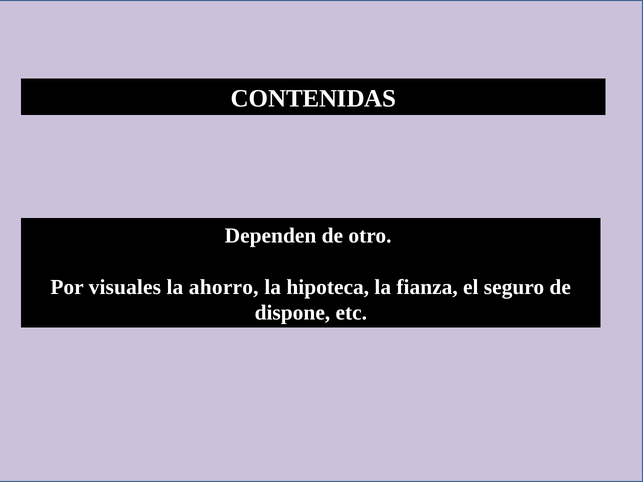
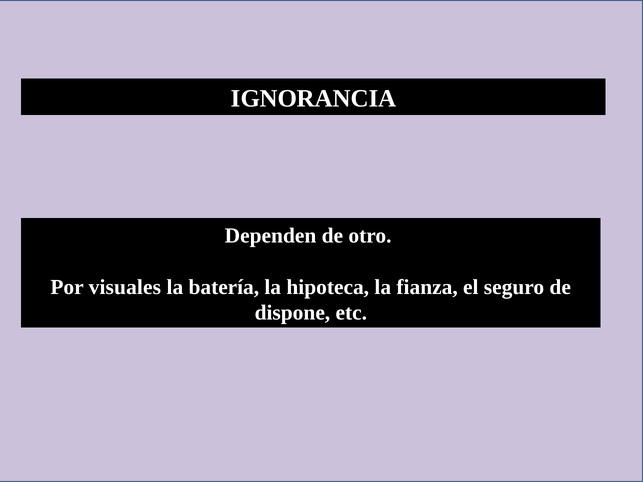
CONTENIDAS: CONTENIDAS -> IGNORANCIA (314, 99)
ahorro: ahorro -> batería (224, 287)
